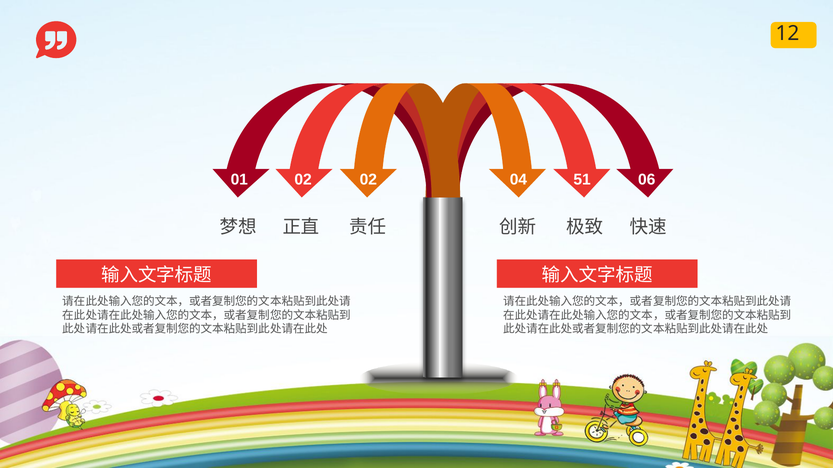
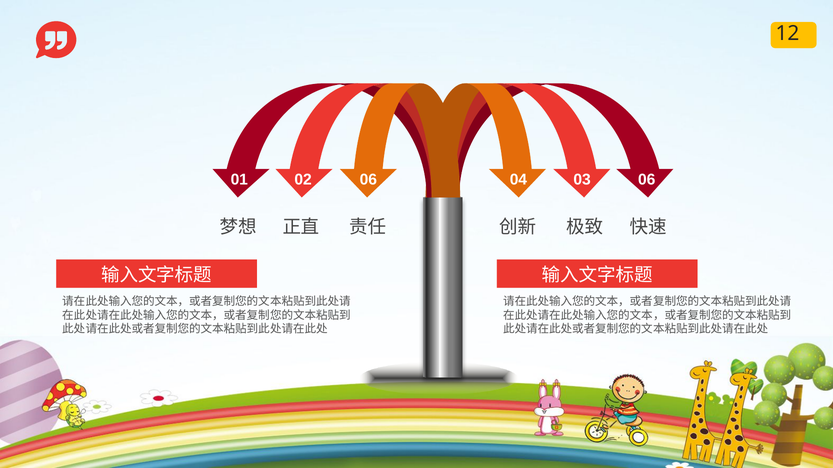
02 02: 02 -> 06 (368, 180)
51: 51 -> 03 (582, 180)
